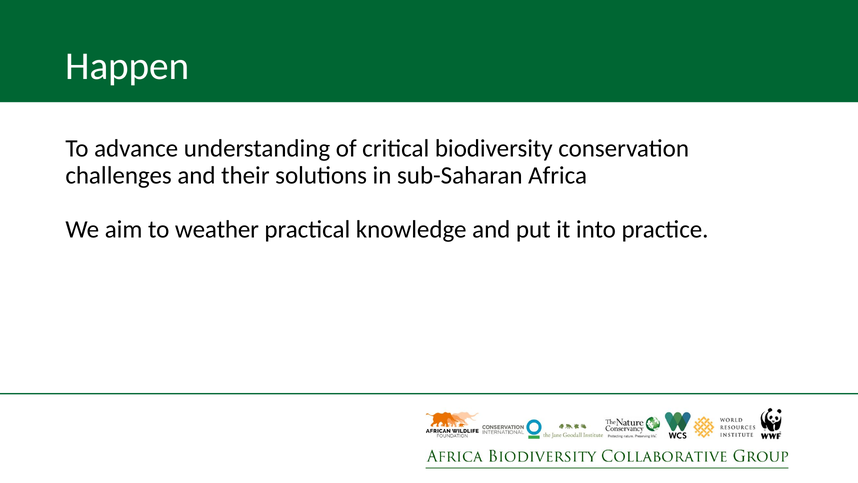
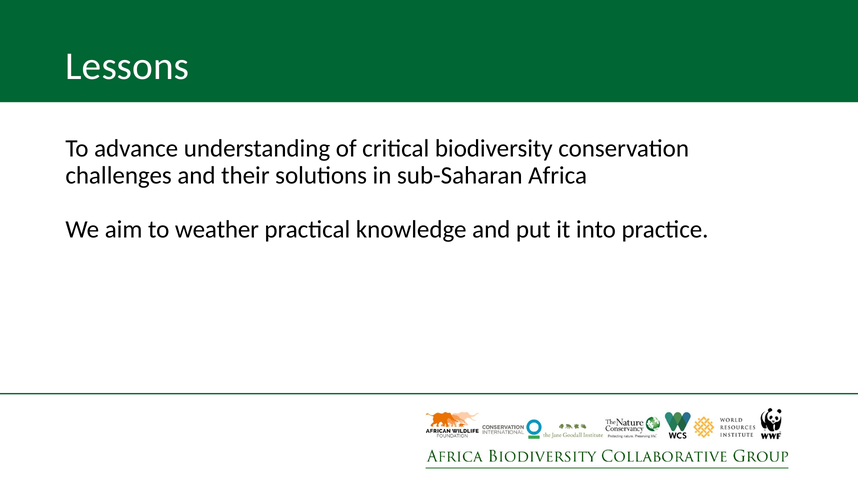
Happen: Happen -> Lessons (127, 66)
